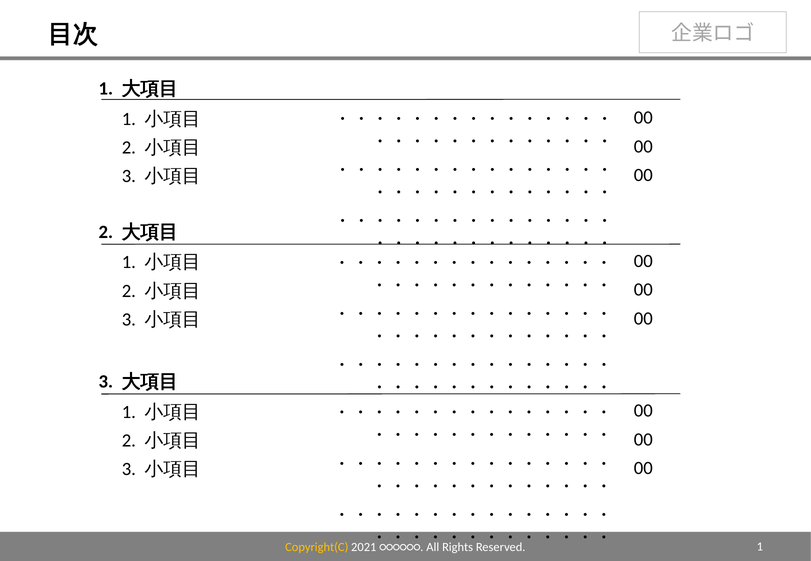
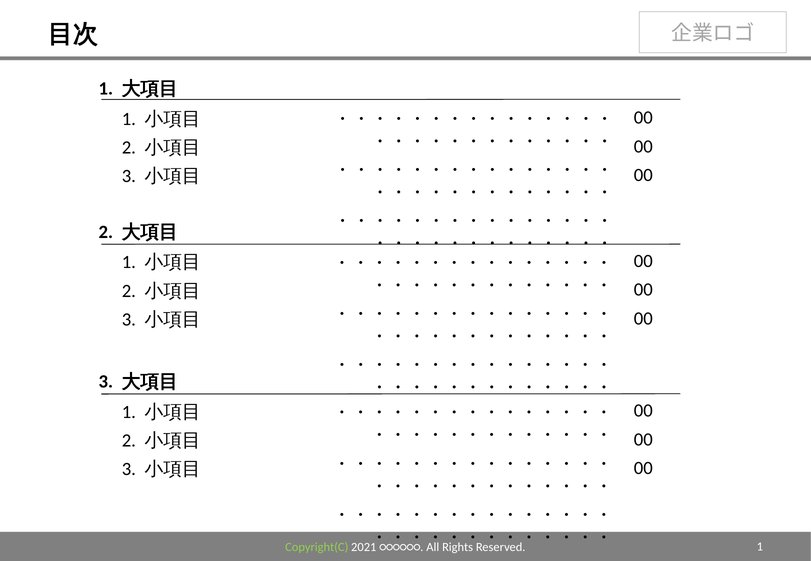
Copyright(C colour: yellow -> light green (317, 547)
